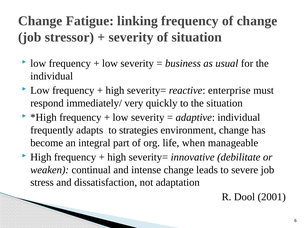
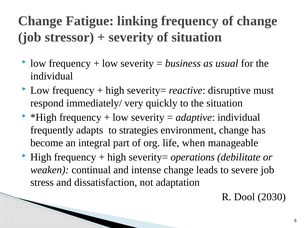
enterprise: enterprise -> disruptive (229, 90)
innovative: innovative -> operations (193, 157)
2001: 2001 -> 2030 (272, 197)
